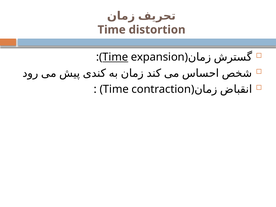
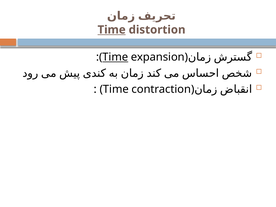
Time underline: none -> present (112, 30)
